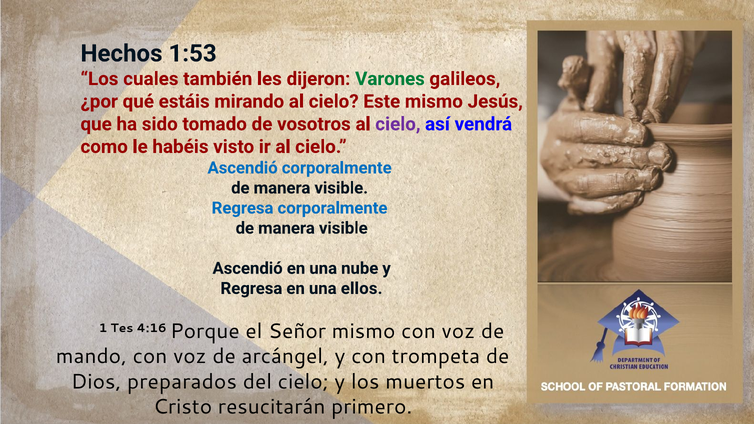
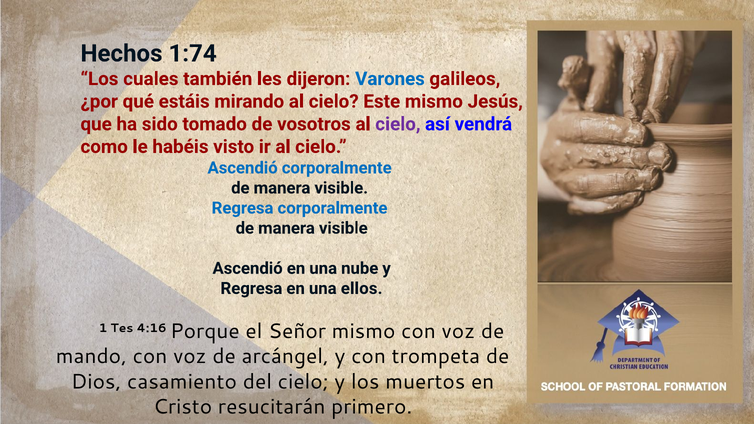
1:53: 1:53 -> 1:74 (193, 53)
Varones colour: green -> blue (390, 79)
preparados: preparados -> casamiento (182, 382)
